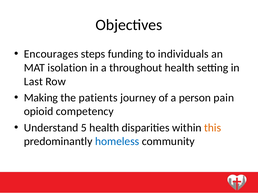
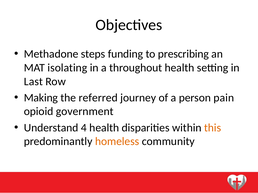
Encourages: Encourages -> Methadone (51, 54)
individuals: individuals -> prescribing (183, 54)
isolation: isolation -> isolating (67, 68)
patients: patients -> referred (98, 98)
competency: competency -> government (85, 112)
5: 5 -> 4 (84, 128)
homeless colour: blue -> orange (117, 142)
